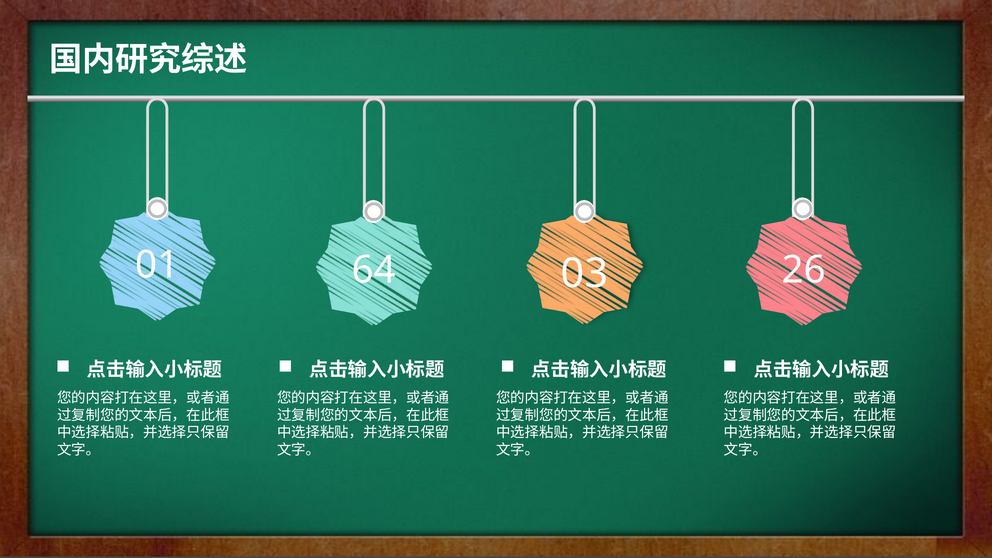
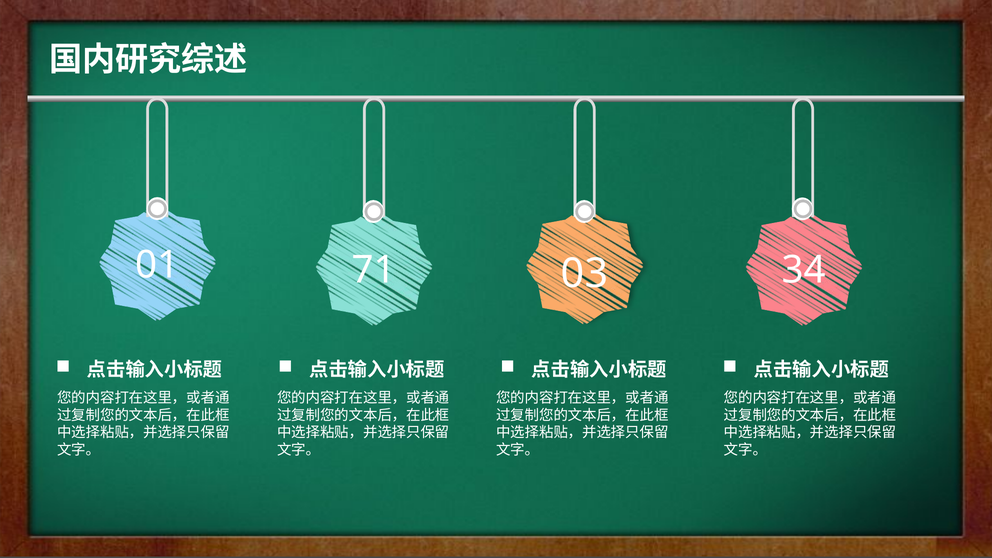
64: 64 -> 71 (374, 270)
26: 26 -> 34 (804, 270)
